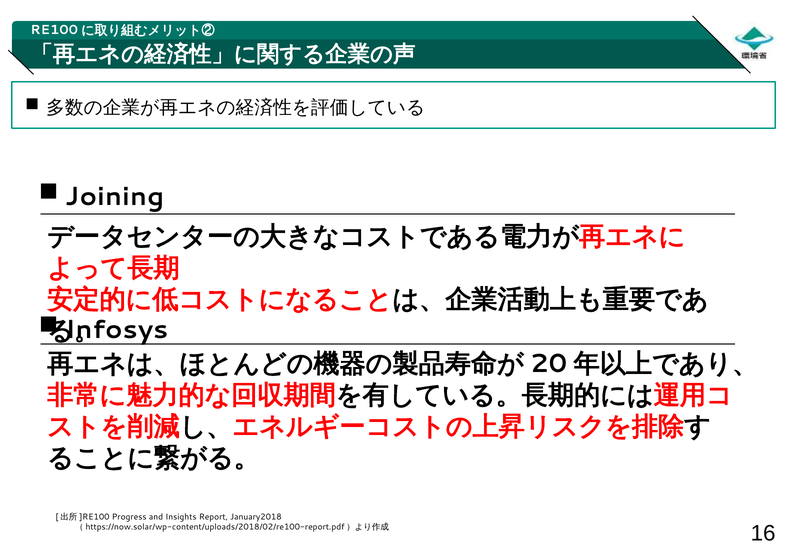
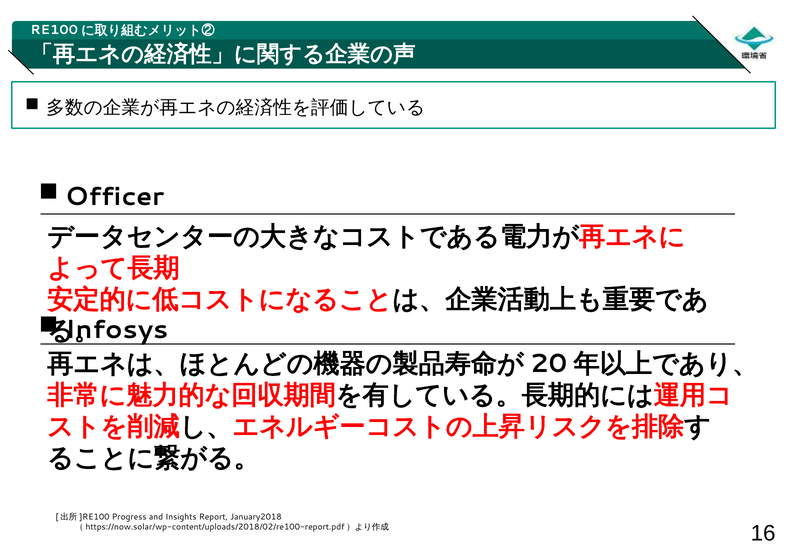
Joining: Joining -> Officer (115, 197)
